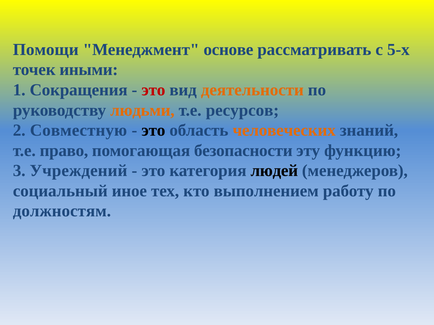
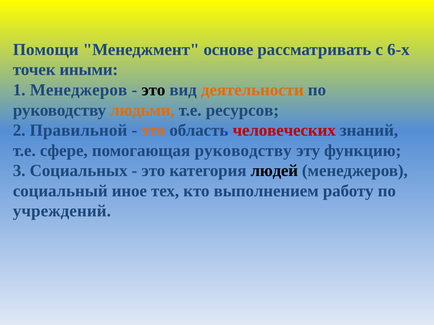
5-х: 5-х -> 6-х (398, 50)
1 Сокращения: Сокращения -> Менеджеров (79, 90)
это colour: red -> black (153, 90)
Совместную: Совместную -> Правильной (79, 130)
это colour: black -> orange (153, 130)
человеческих colour: orange -> red (284, 130)
право: право -> сфере (64, 151)
помогающая безопасности: безопасности -> руководству (243, 151)
Учреждений: Учреждений -> Социальных (79, 171)
должностям: должностям -> учреждений (62, 211)
